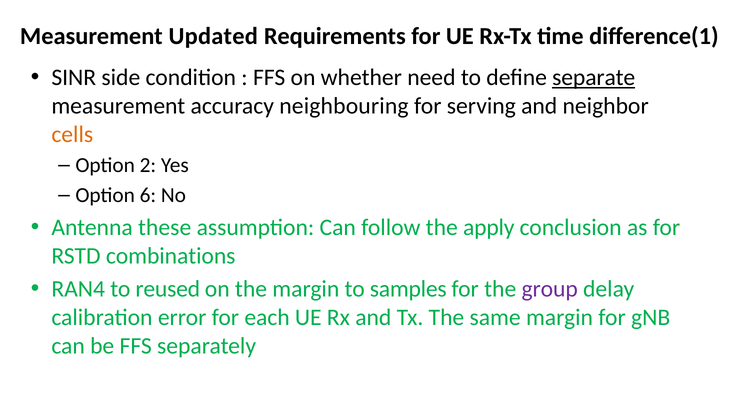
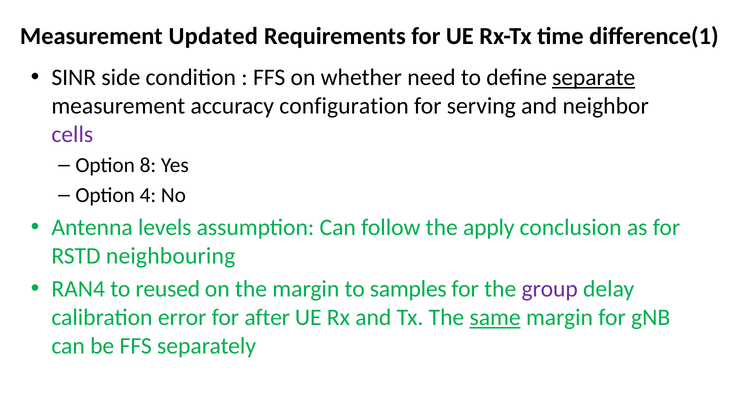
neighbouring: neighbouring -> configuration (344, 106)
cells colour: orange -> purple (72, 134)
2: 2 -> 8 (148, 165)
6: 6 -> 4 (148, 195)
these: these -> levels (165, 227)
combinations: combinations -> neighbouring (171, 256)
each: each -> after (267, 317)
same underline: none -> present (495, 317)
